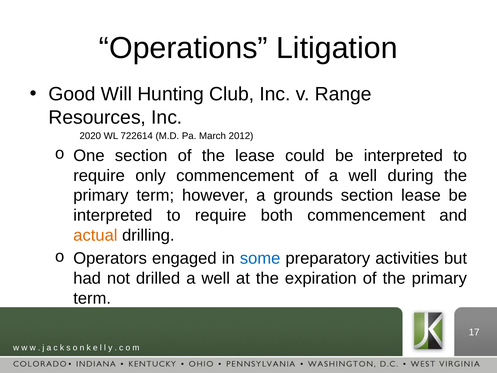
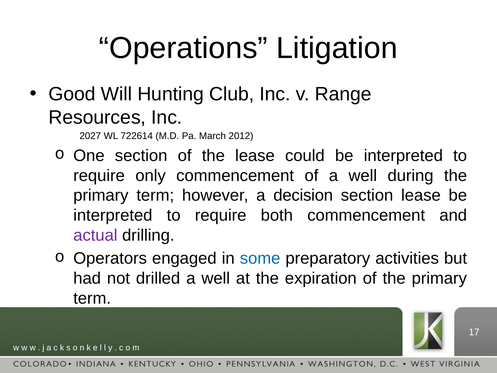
2020: 2020 -> 2027 (90, 136)
grounds: grounds -> decision (303, 195)
actual colour: orange -> purple (95, 235)
